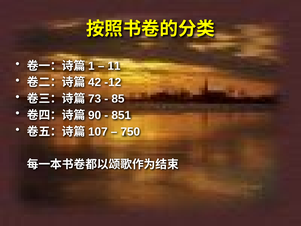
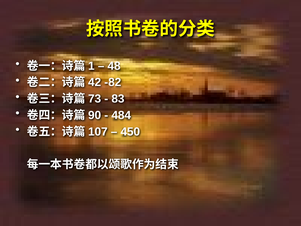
11: 11 -> 48 (114, 66)
-12: -12 -> -82 (113, 82)
85: 85 -> 83 (118, 99)
851: 851 -> 484 (121, 115)
750: 750 -> 450 (130, 131)
